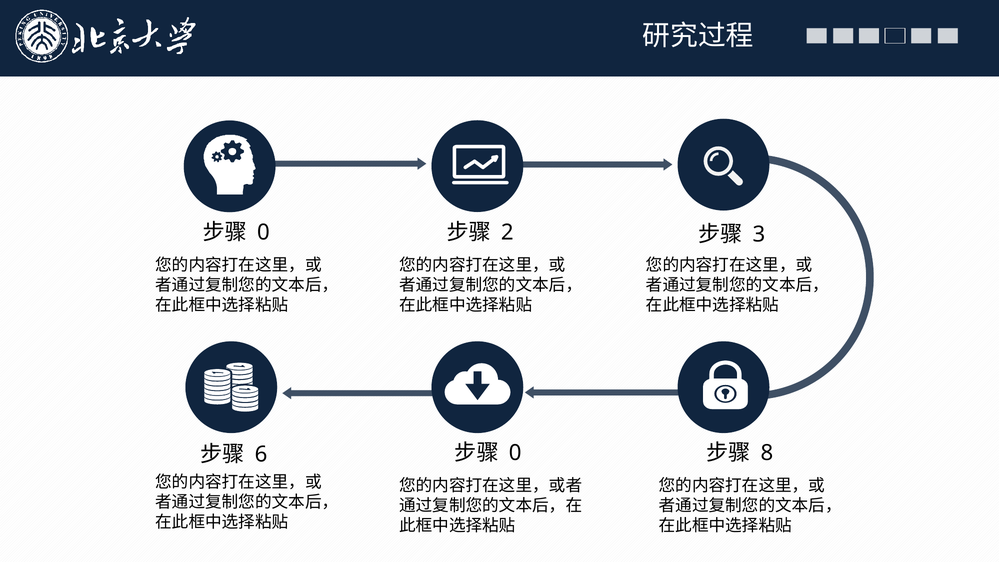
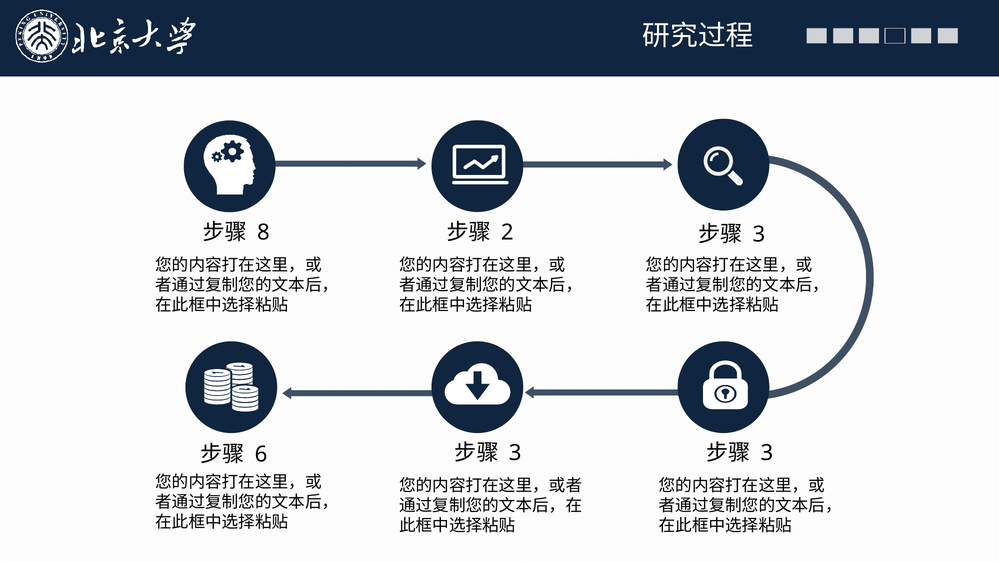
0: 0 -> 8 (263, 232)
0: 0 -> 3 (515, 453)
8: 8 -> 3 (767, 453)
